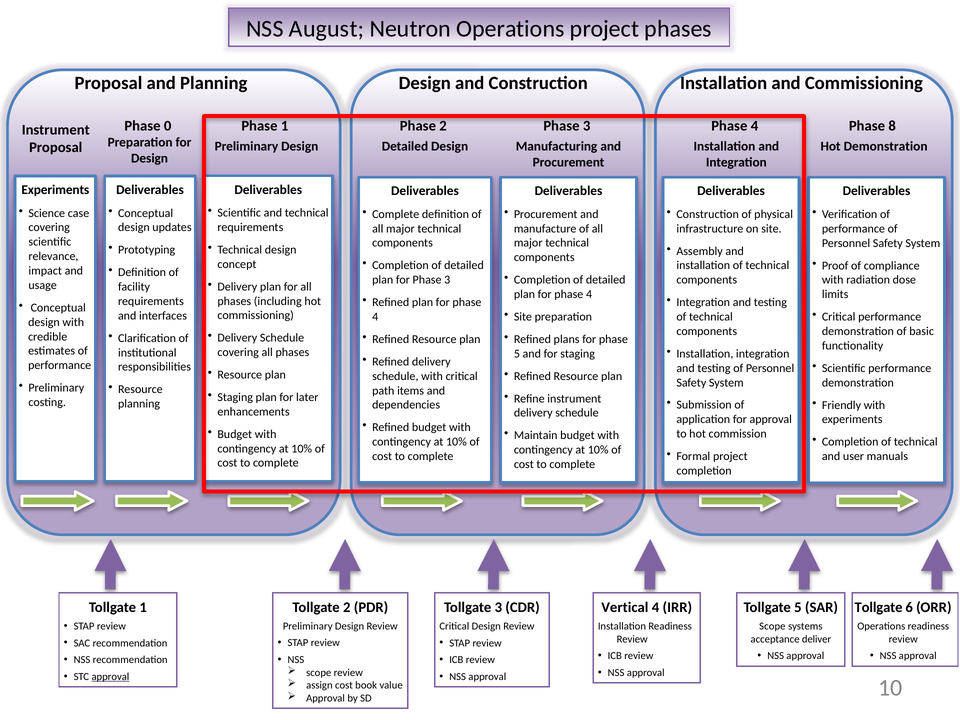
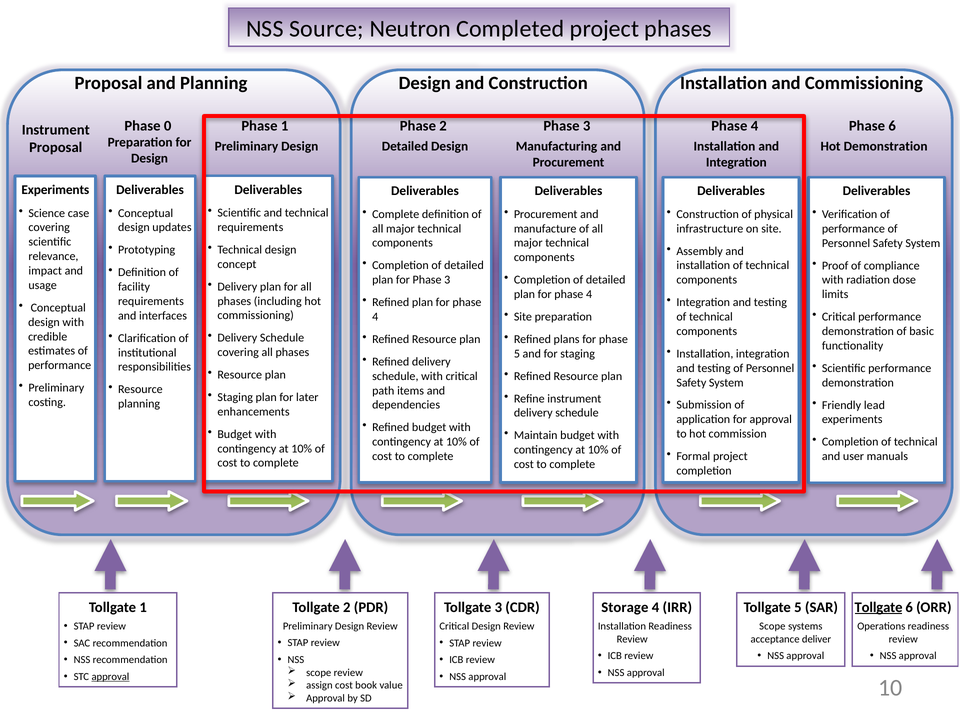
August: August -> Source (326, 29)
Neutron Operations: Operations -> Completed (510, 29)
Phase 8: 8 -> 6 (892, 126)
Friendly with: with -> lead (874, 405)
Vertical: Vertical -> Storage (625, 607)
Tollgate underline: none -> present (879, 607)
